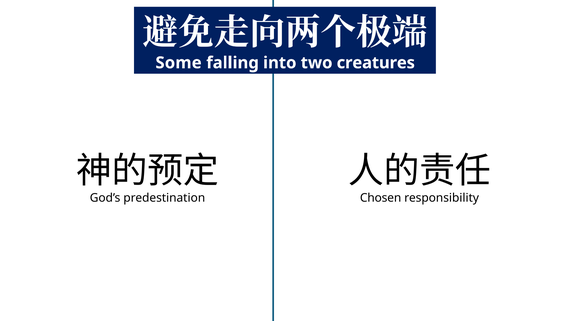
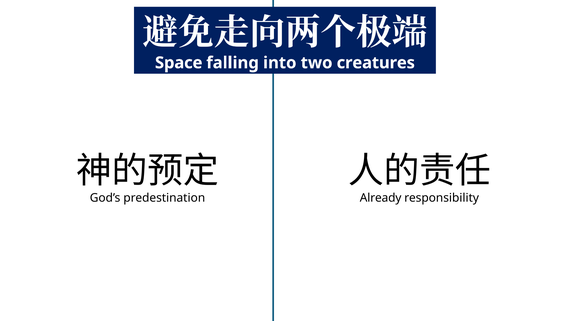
Some: Some -> Space (179, 63)
Chosen: Chosen -> Already (381, 198)
